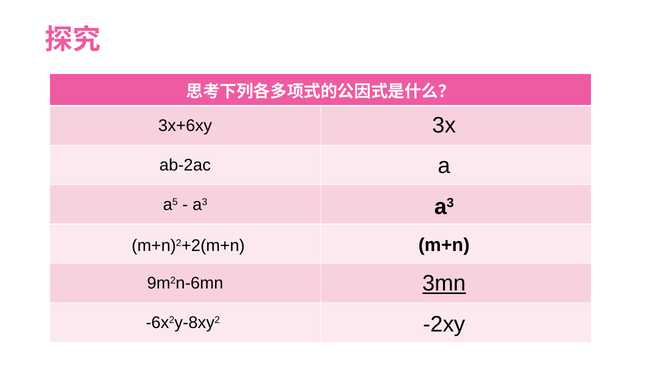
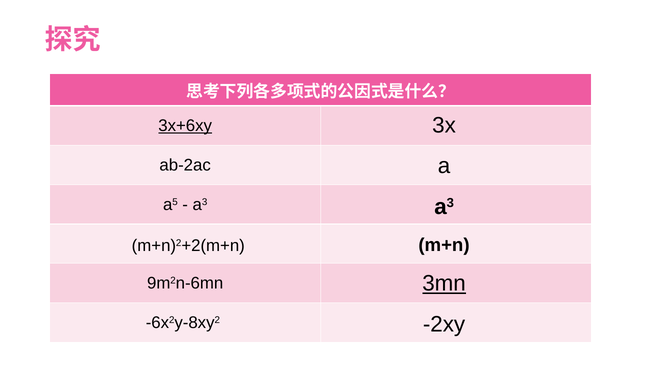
3x+6xy underline: none -> present (185, 126)
